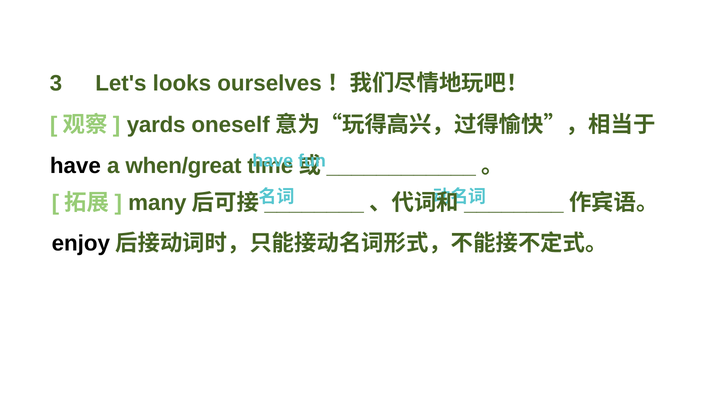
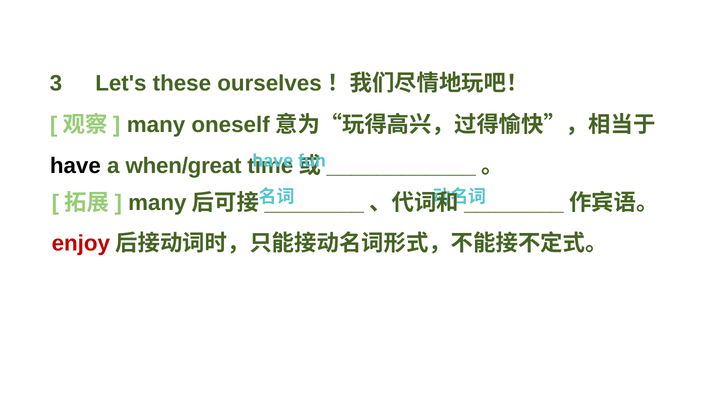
looks: looks -> these (182, 83)
yards: yards -> many (156, 125)
enjoy colour: black -> red (81, 243)
